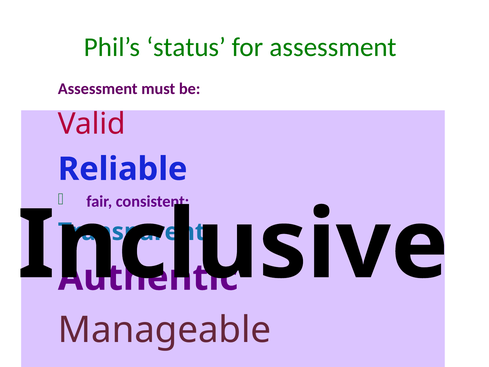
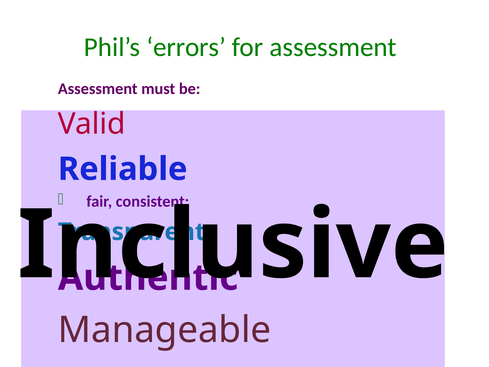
status: status -> errors (186, 47)
